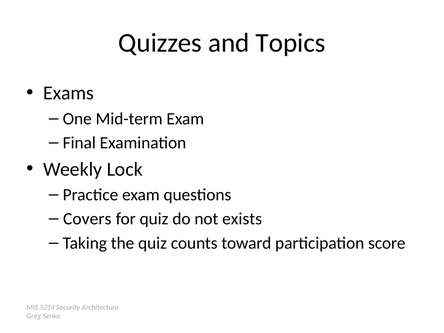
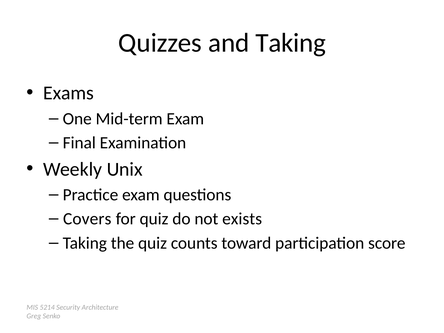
and Topics: Topics -> Taking (291, 43)
Lock: Lock -> Unix (125, 169)
